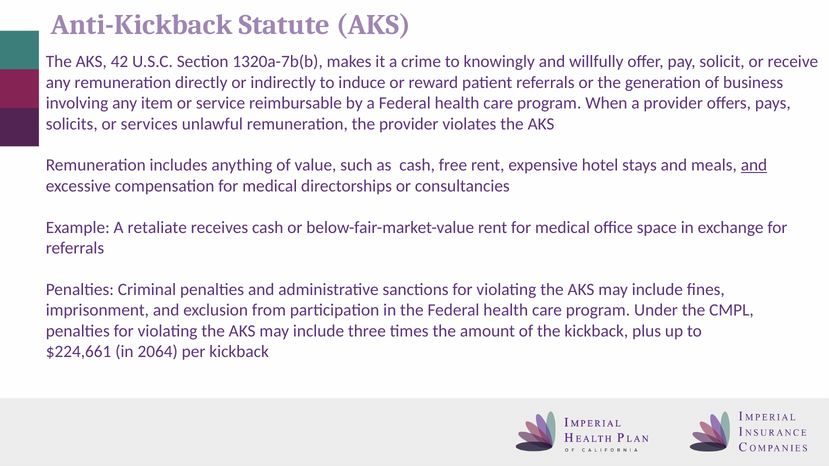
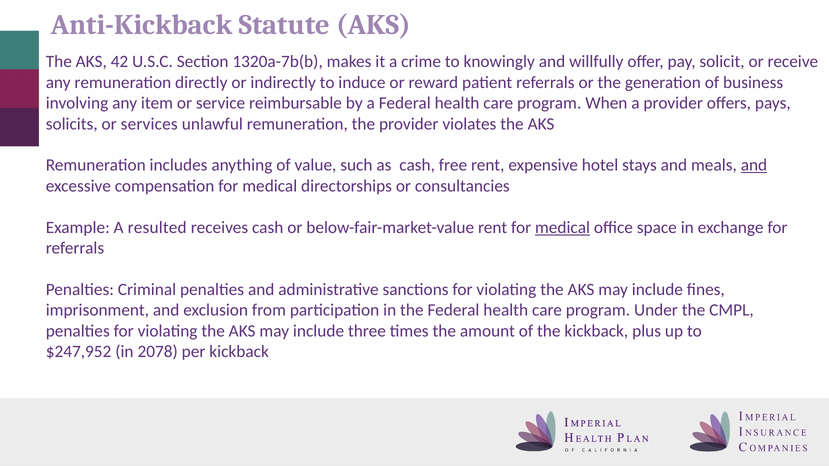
retaliate: retaliate -> resulted (157, 228)
medical underline: none -> present (563, 228)
$224,661: $224,661 -> $247,952 (79, 352)
2064: 2064 -> 2078 (158, 352)
